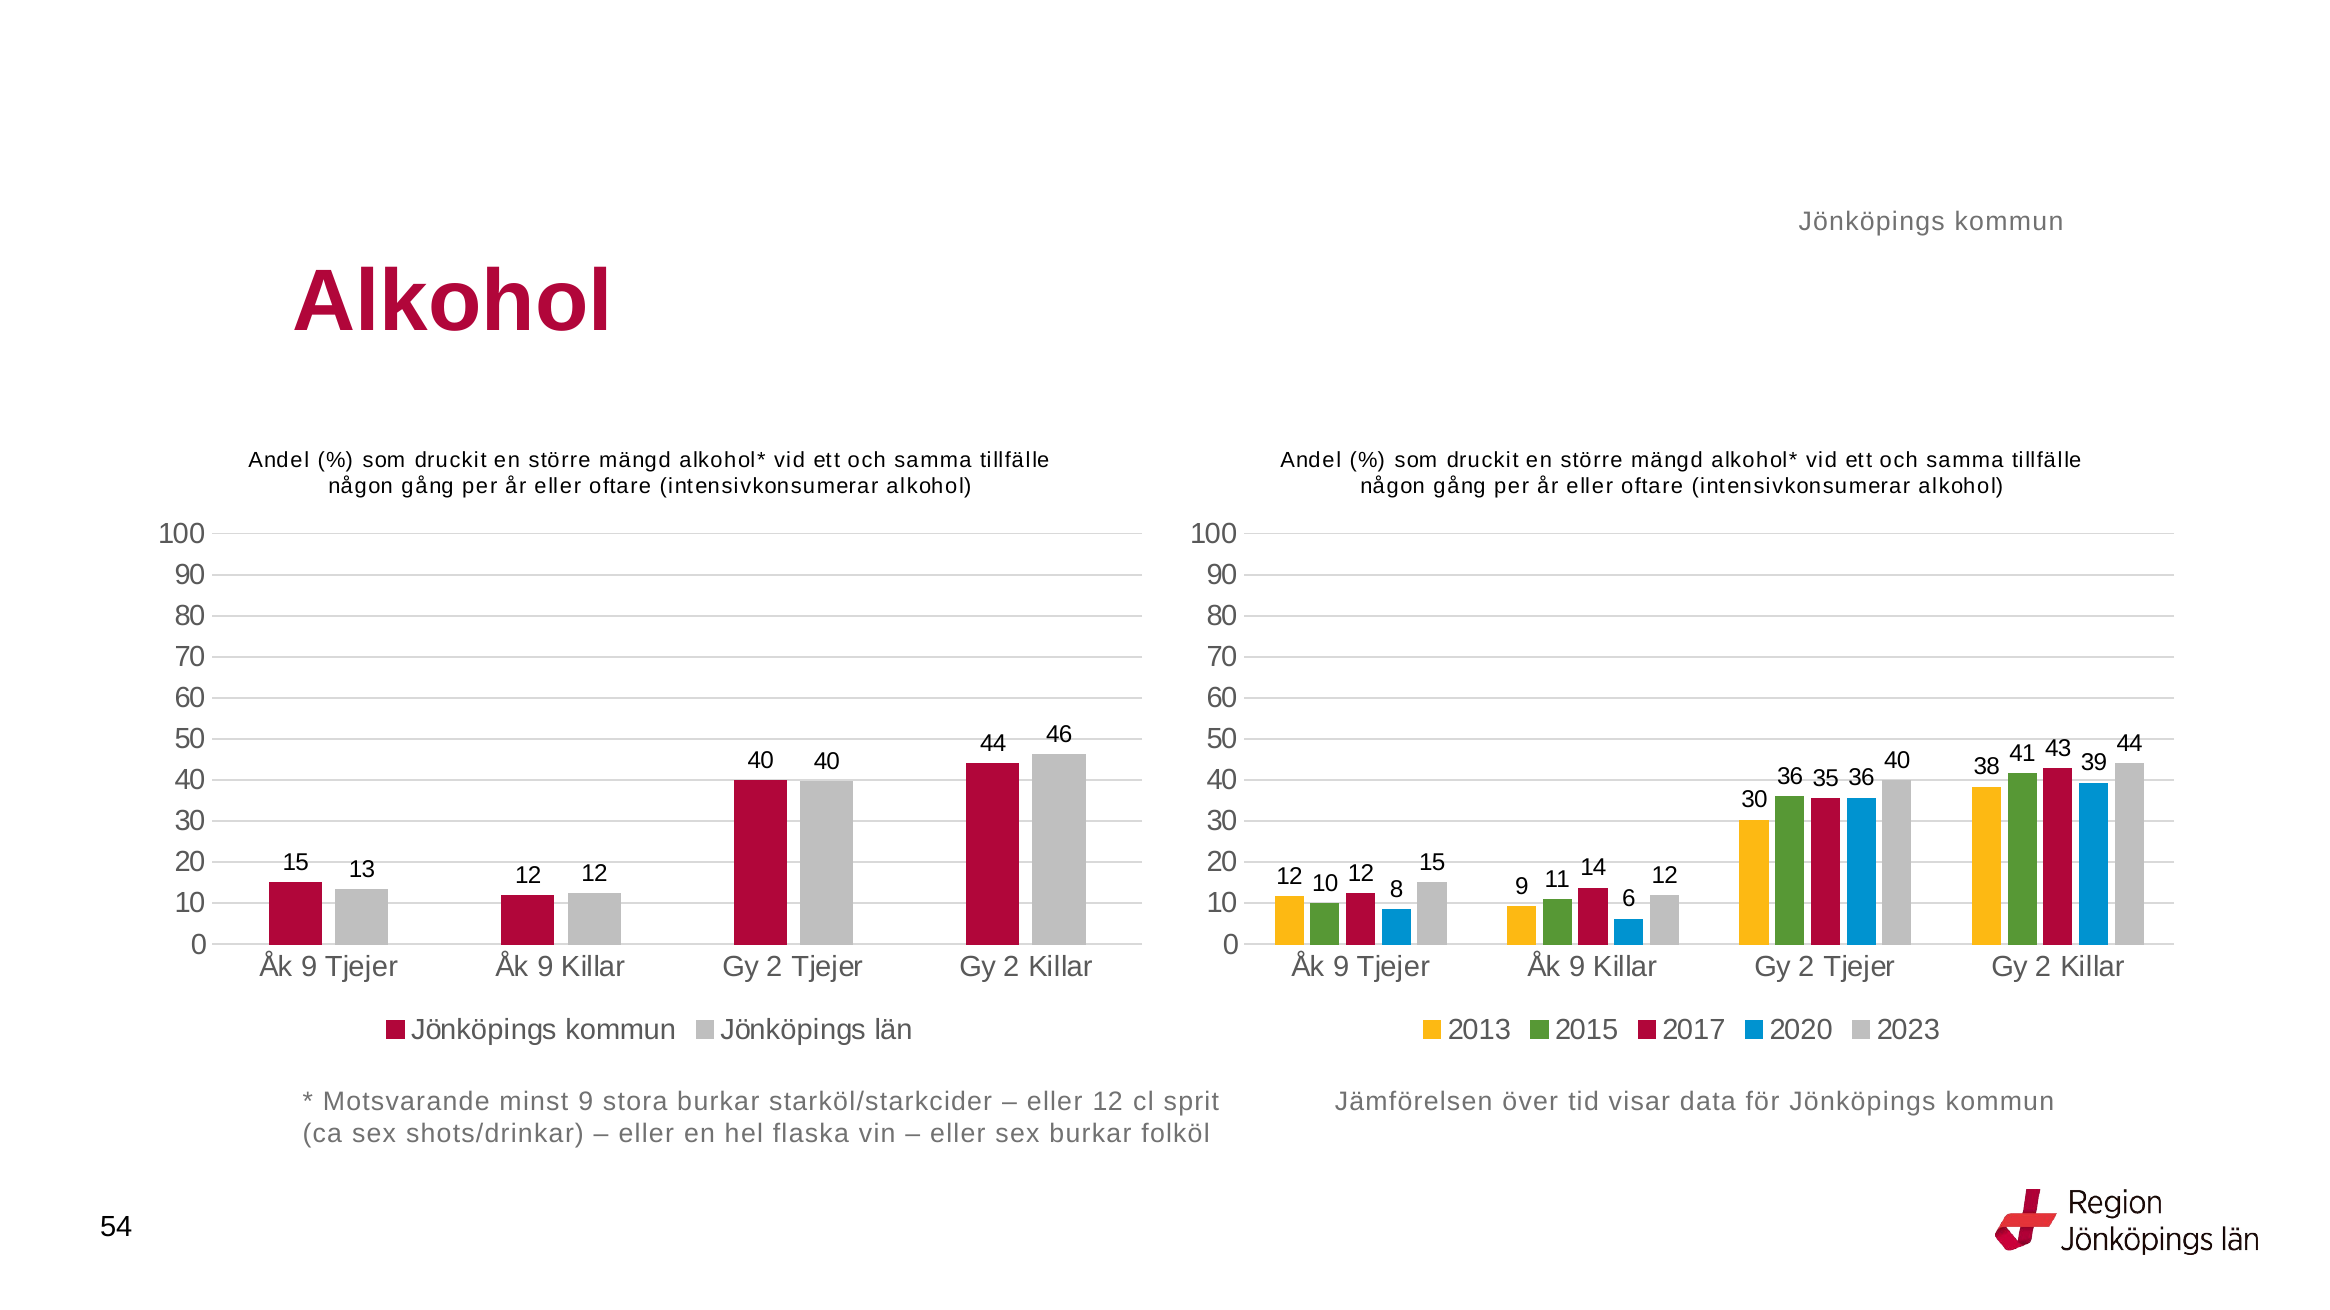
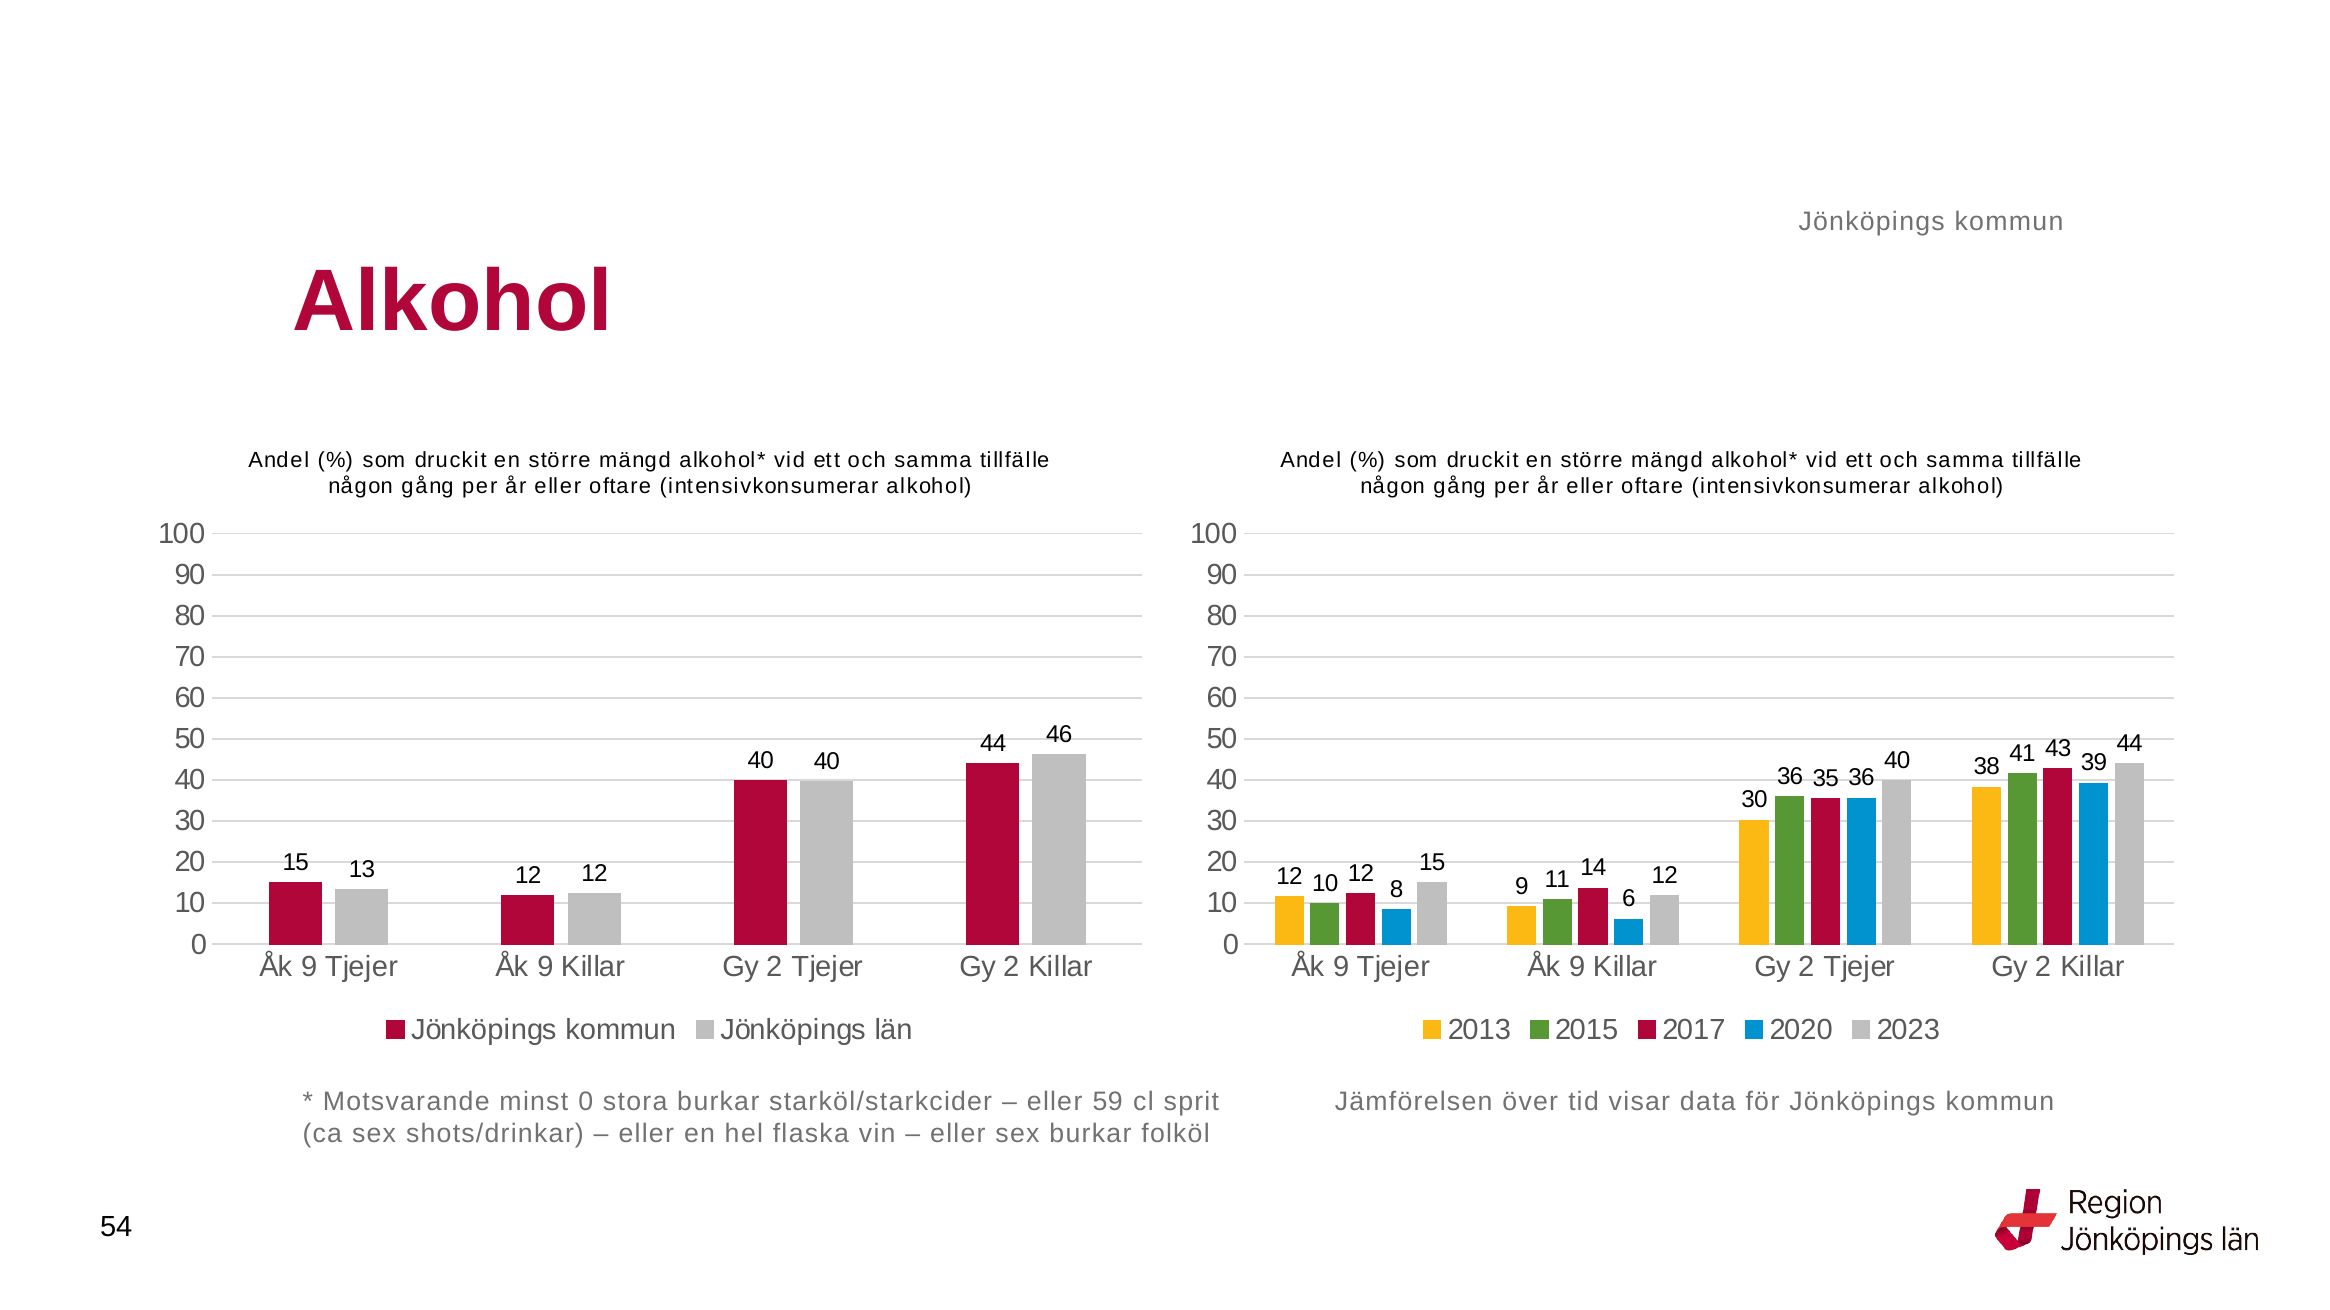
minst 9: 9 -> 0 (586, 1102)
eller 12: 12 -> 59 (1108, 1102)
